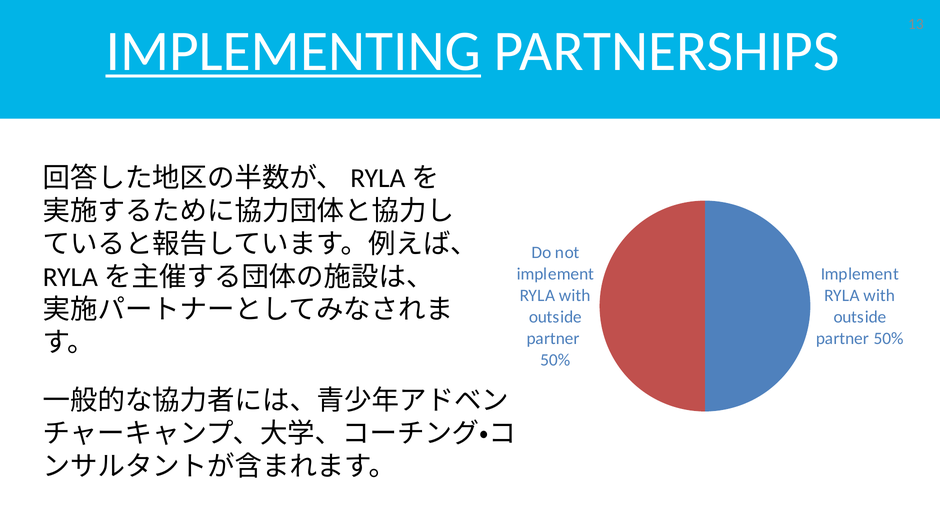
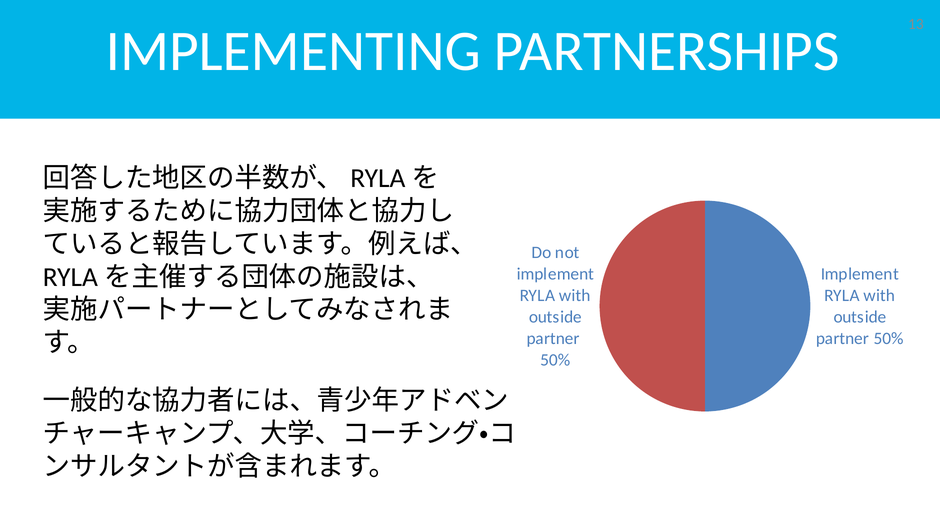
IMPLEMENTING underline: present -> none (293, 51)
